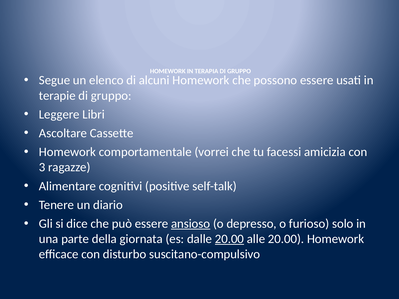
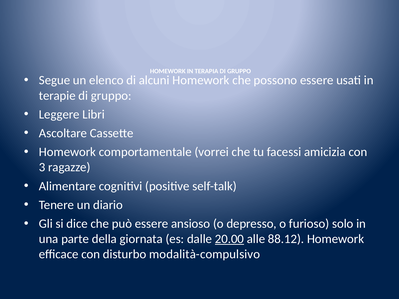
ansioso underline: present -> none (191, 224)
alle 20.00: 20.00 -> 88.12 (286, 239)
suscitano-compulsivo: suscitano-compulsivo -> modalità-compulsivo (205, 255)
